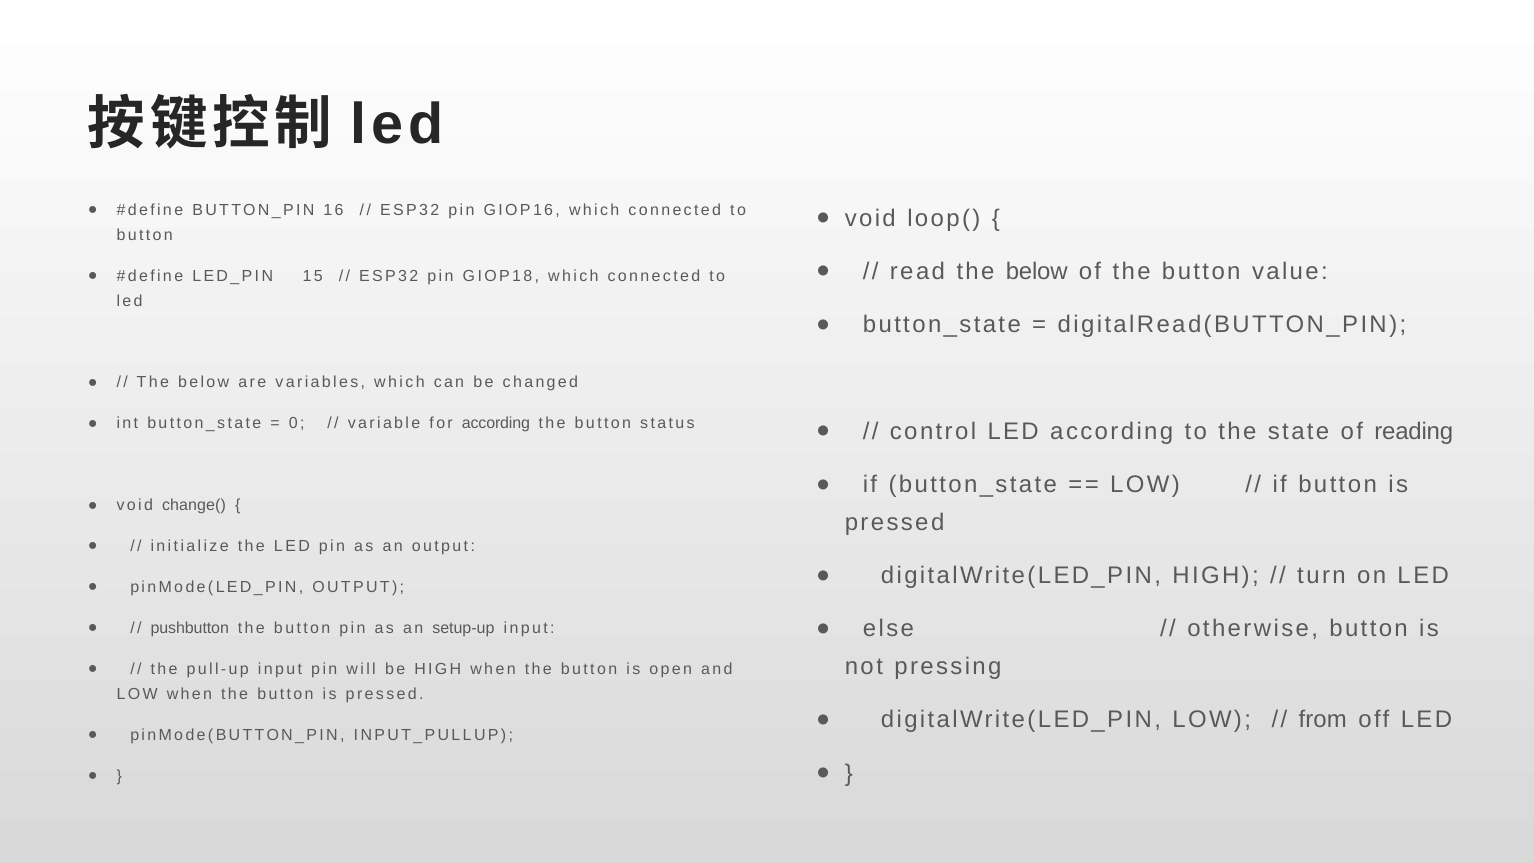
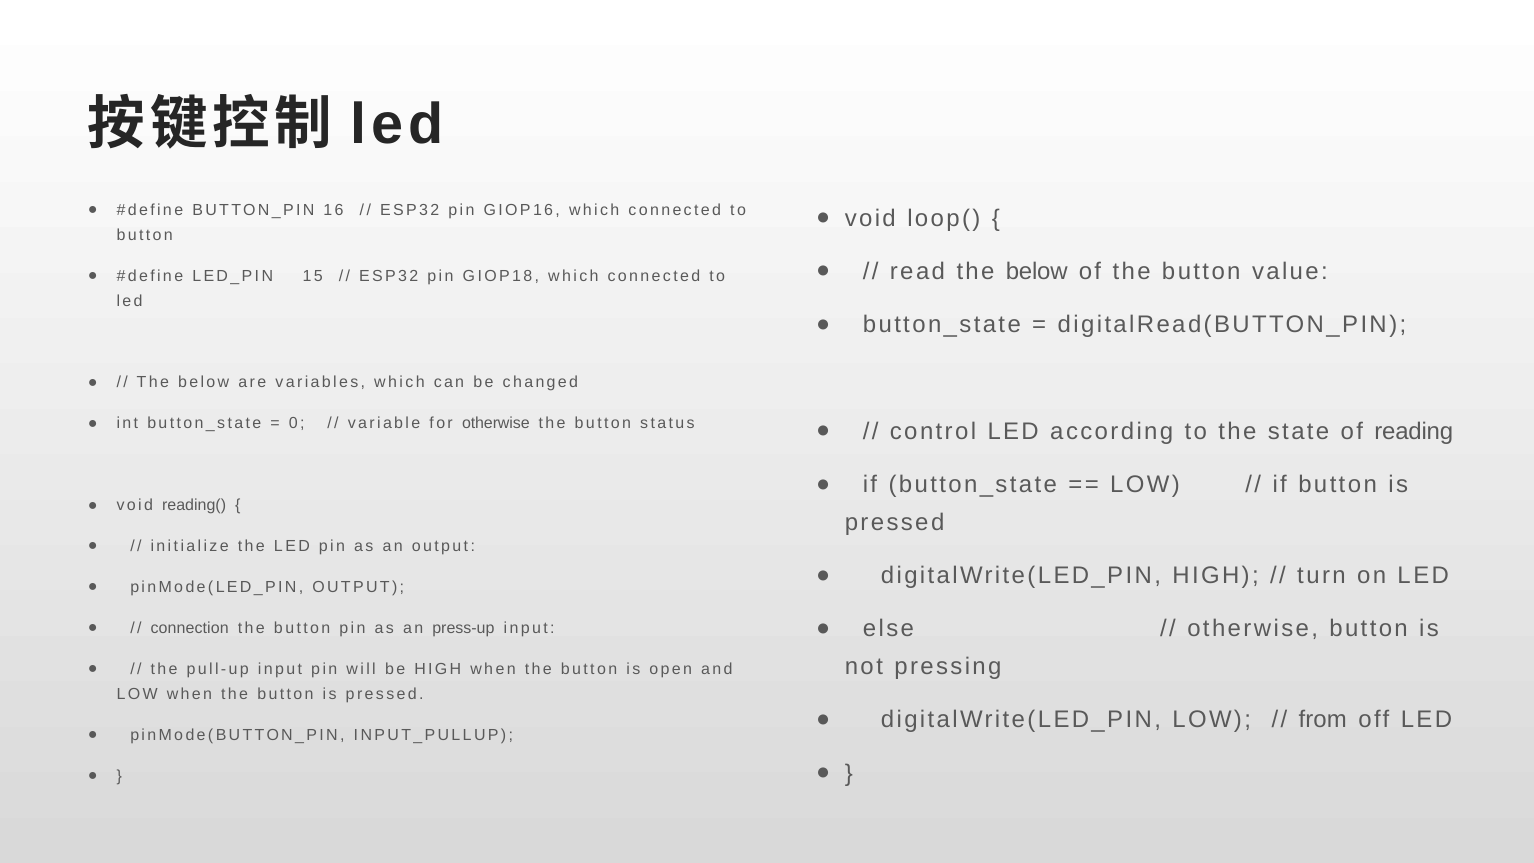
for according: according -> otherwise (496, 424)
change(: change( -> reading( (194, 505)
pushbutton: pushbutton -> connection (190, 628)
setup-up: setup-up -> press-up (463, 628)
